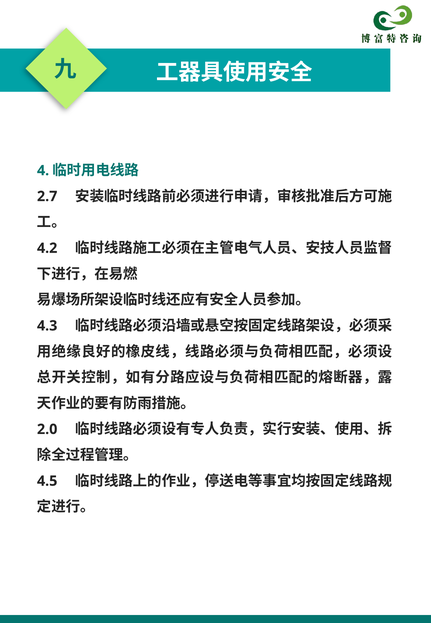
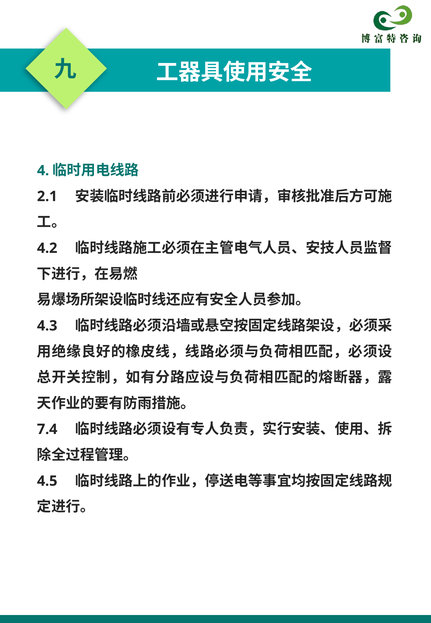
2.7: 2.7 -> 2.1 (47, 196)
2.0: 2.0 -> 7.4 (47, 429)
